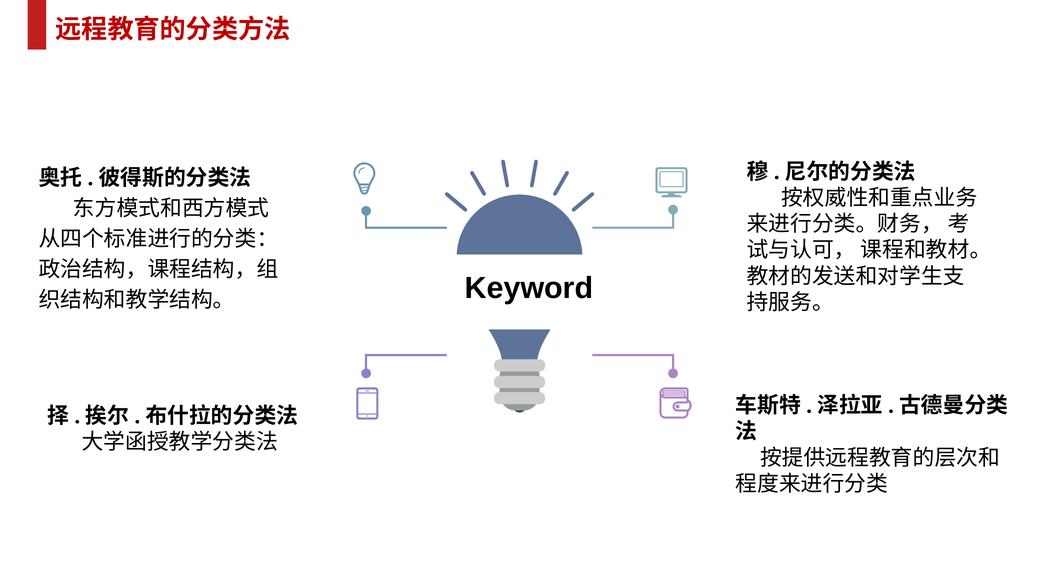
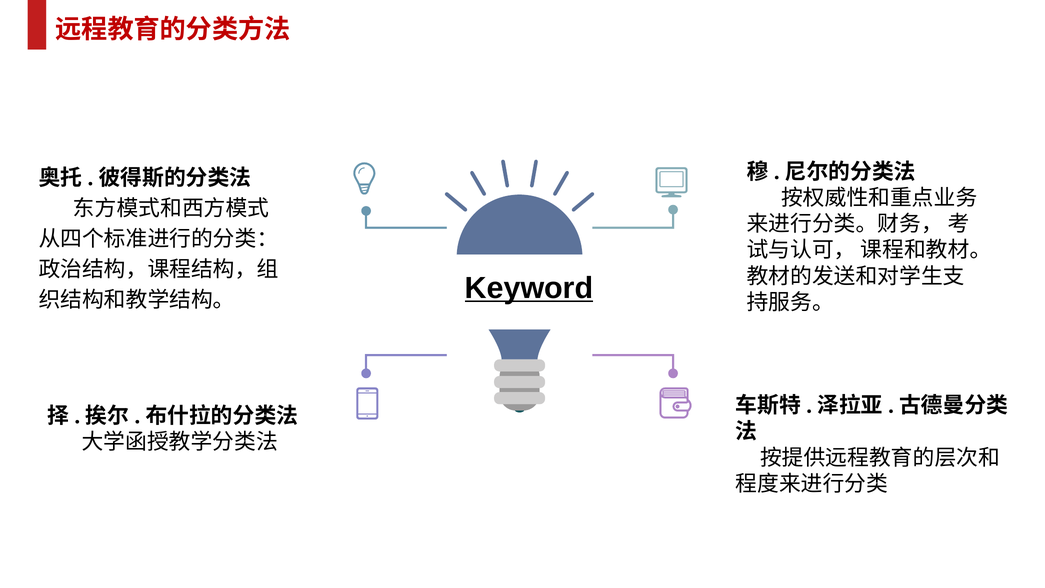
Keyword underline: none -> present (529, 288)
